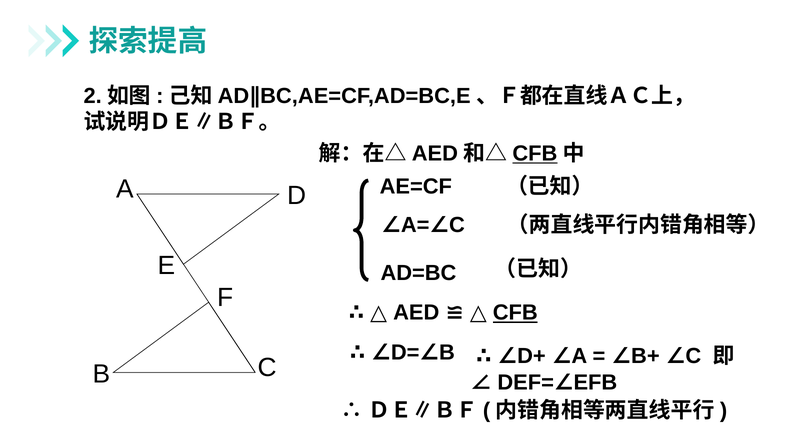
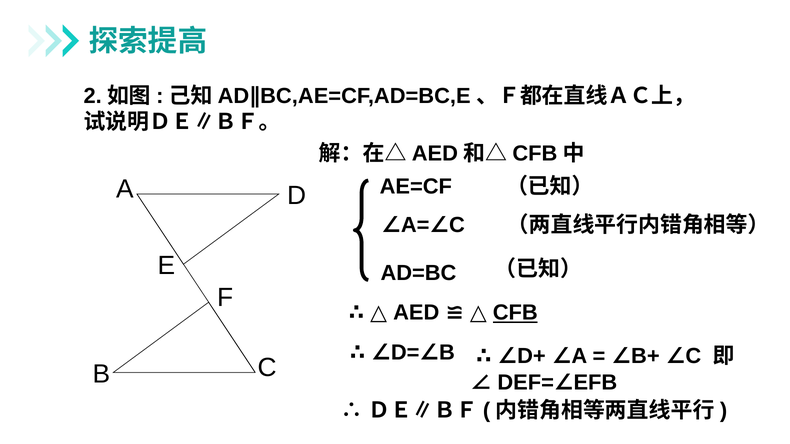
CFB underline: present -> none (535, 154)
